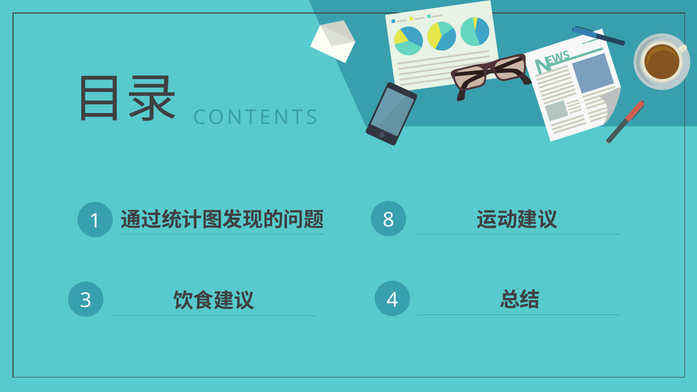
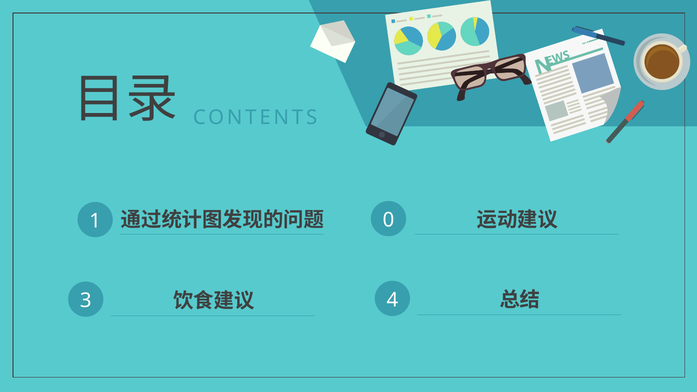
8: 8 -> 0 (388, 220)
